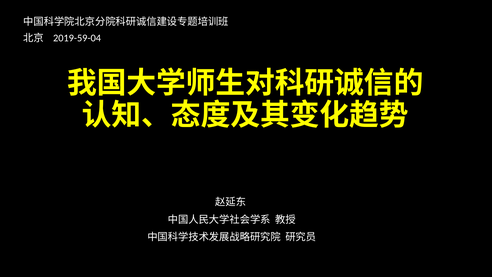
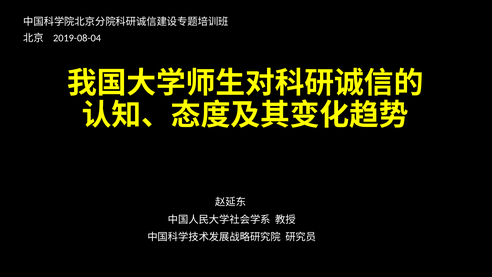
2019-59-04: 2019-59-04 -> 2019-08-04 (77, 38)
